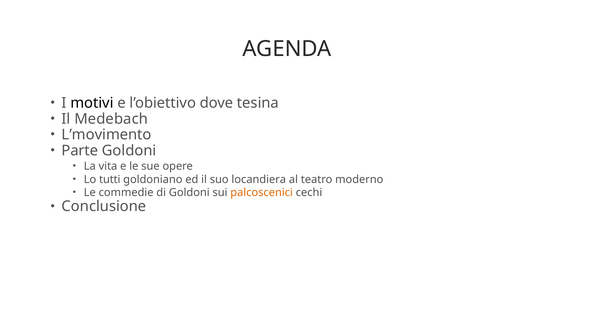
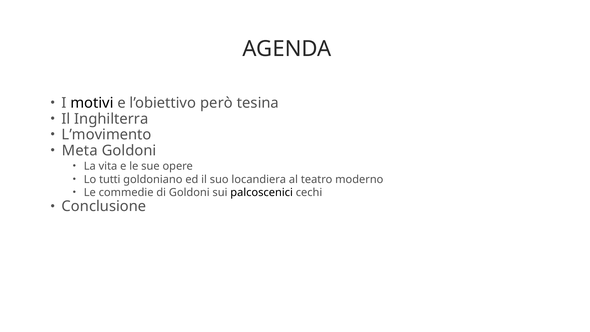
dove: dove -> però (216, 103)
Medebach: Medebach -> Inghilterra (111, 119)
Parte: Parte -> Meta (80, 151)
palcoscenici colour: orange -> black (262, 193)
